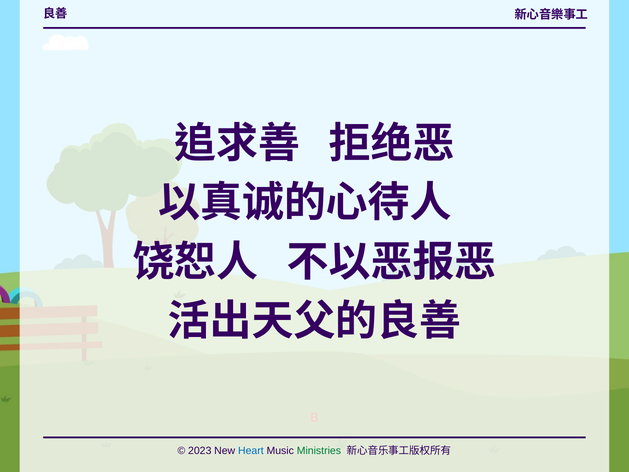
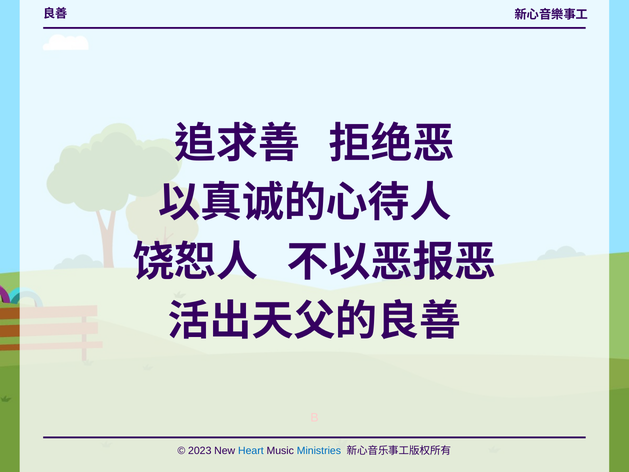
Ministries colour: green -> blue (319, 451)
